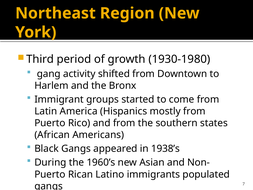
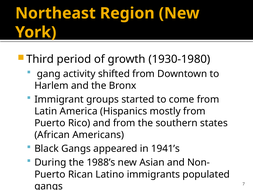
1938’s: 1938’s -> 1941’s (165, 149)
1960’s: 1960’s -> 1988’s (101, 162)
